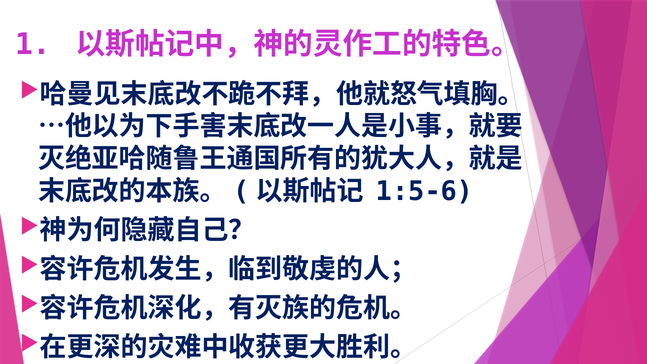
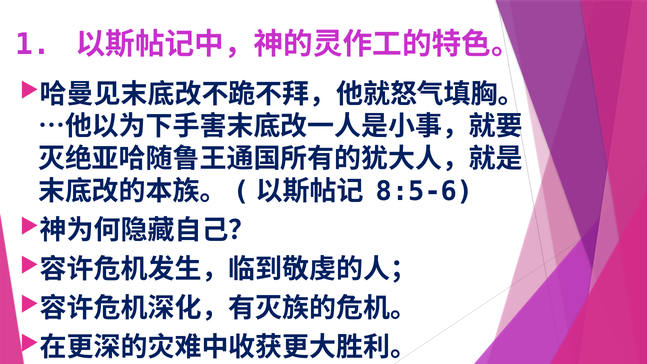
1:5-6: 1:5-6 -> 8:5-6 (425, 191)
